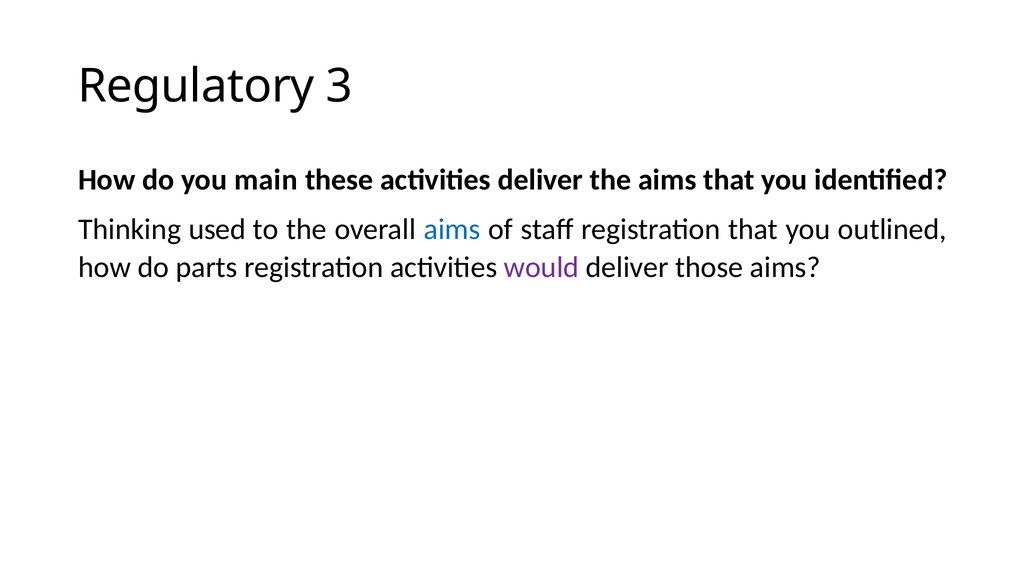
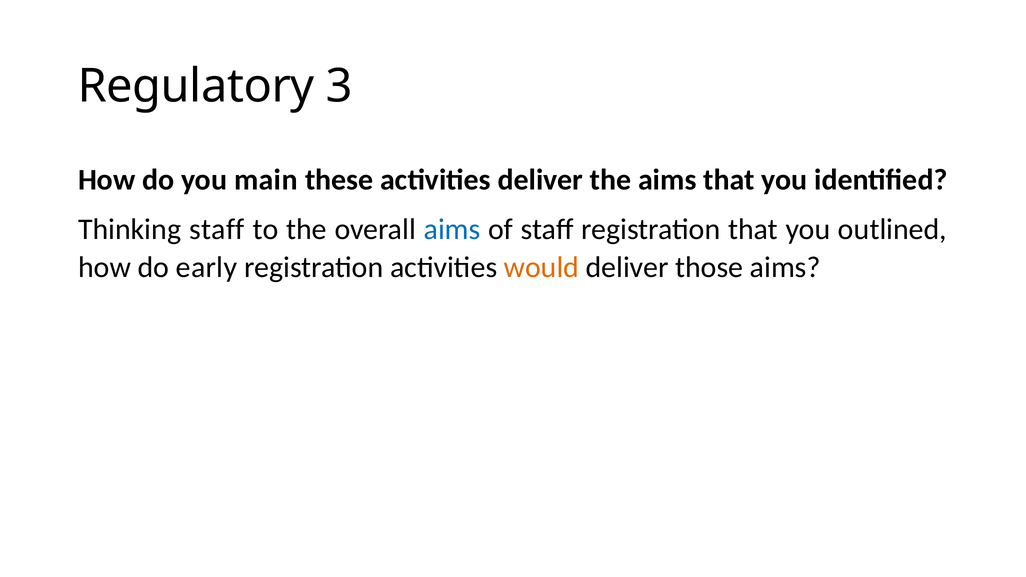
Thinking used: used -> staff (217, 229)
parts: parts -> early (206, 268)
would colour: purple -> orange (542, 268)
